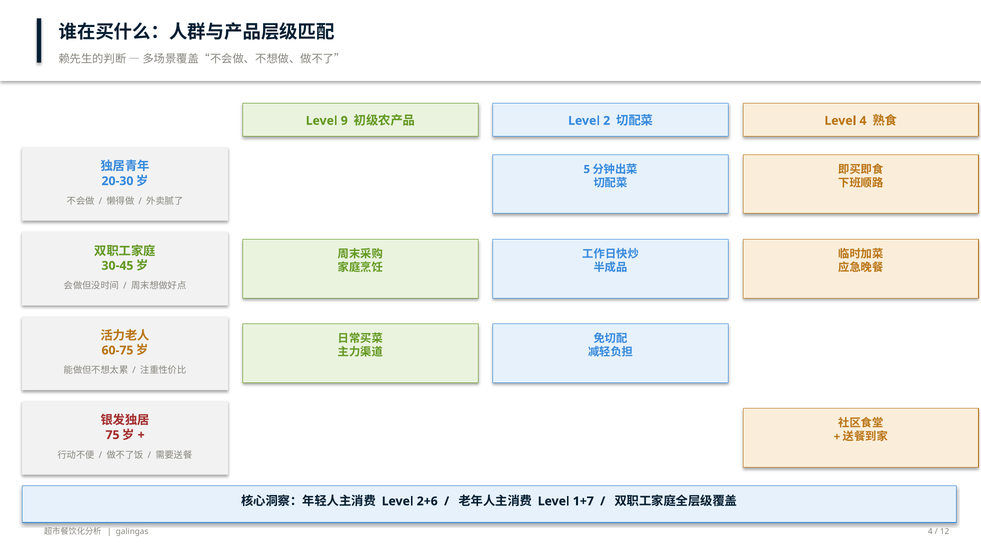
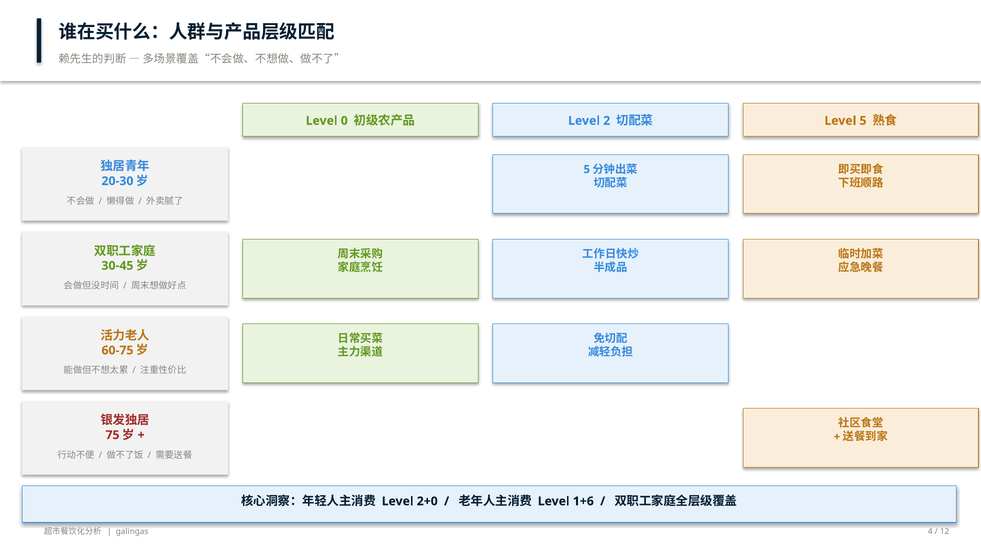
9: 9 -> 0 (344, 121)
Level 4: 4 -> 5 (863, 121)
2+6: 2+6 -> 2+0 (427, 501)
1+7: 1+7 -> 1+6 (583, 501)
